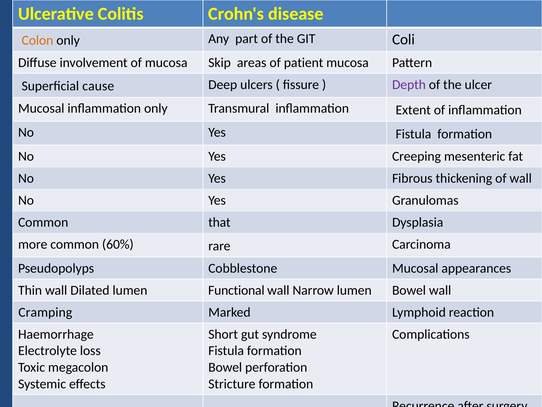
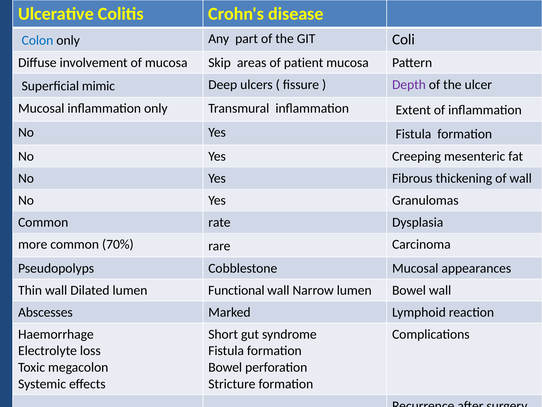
Colon colour: orange -> blue (37, 40)
cause: cause -> mimic (98, 86)
that: that -> rate (219, 222)
60%: 60% -> 70% (118, 244)
Cramping: Cramping -> Abscesses (45, 312)
